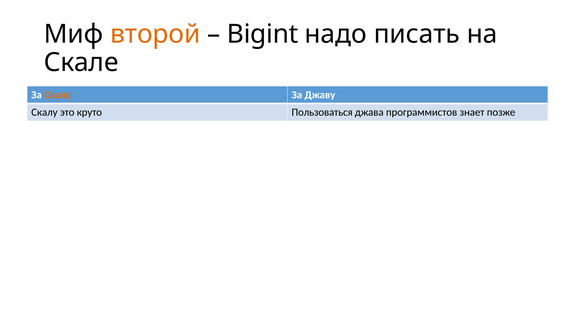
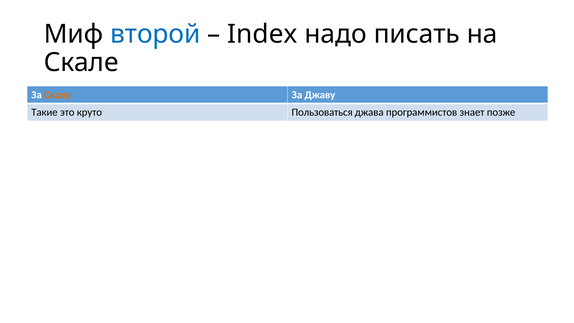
второй colour: orange -> blue (155, 34)
Bigint: Bigint -> Index (262, 34)
Скалу: Скалу -> Такие (44, 112)
